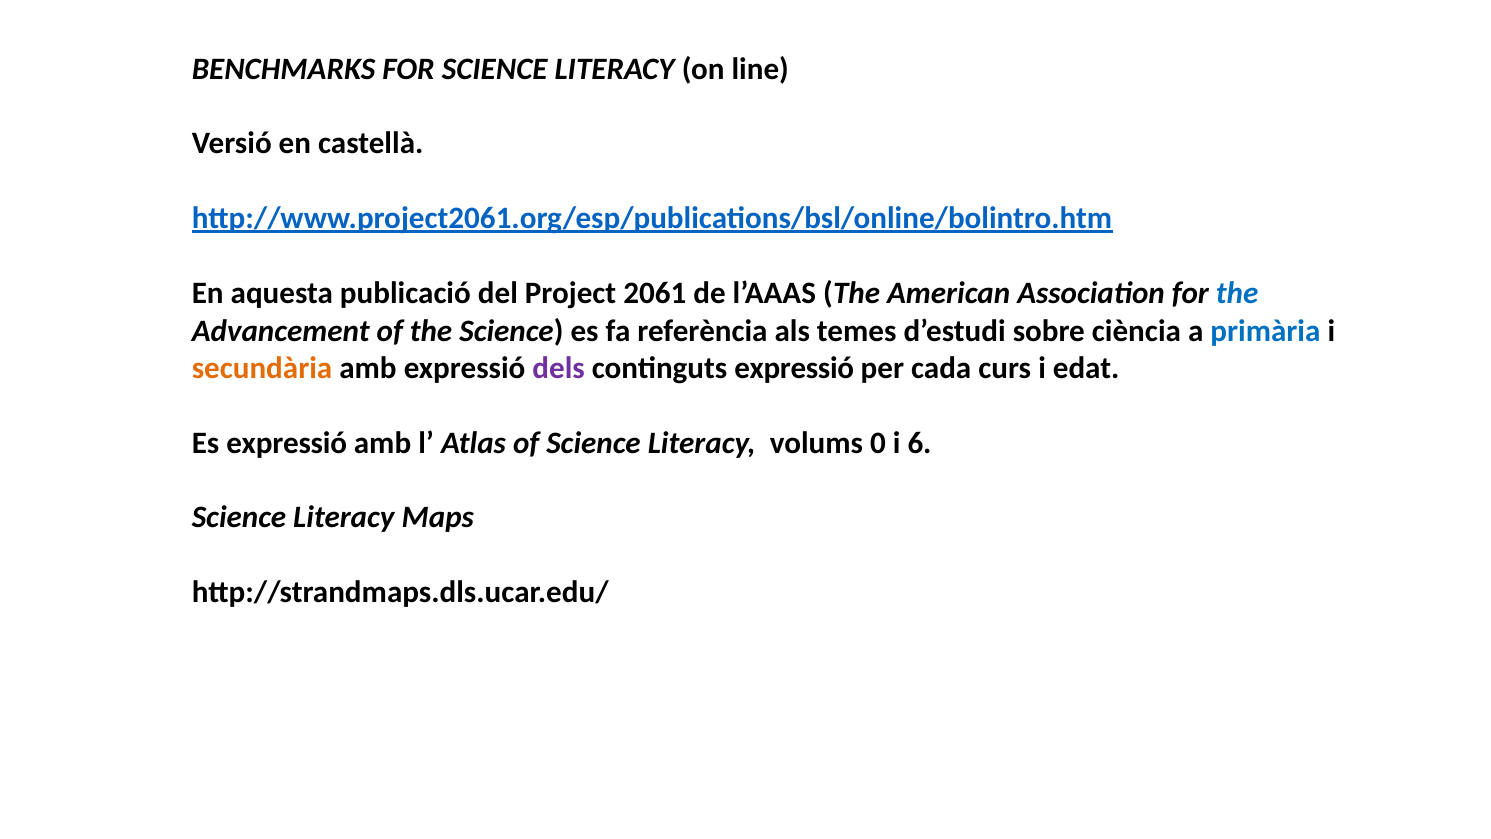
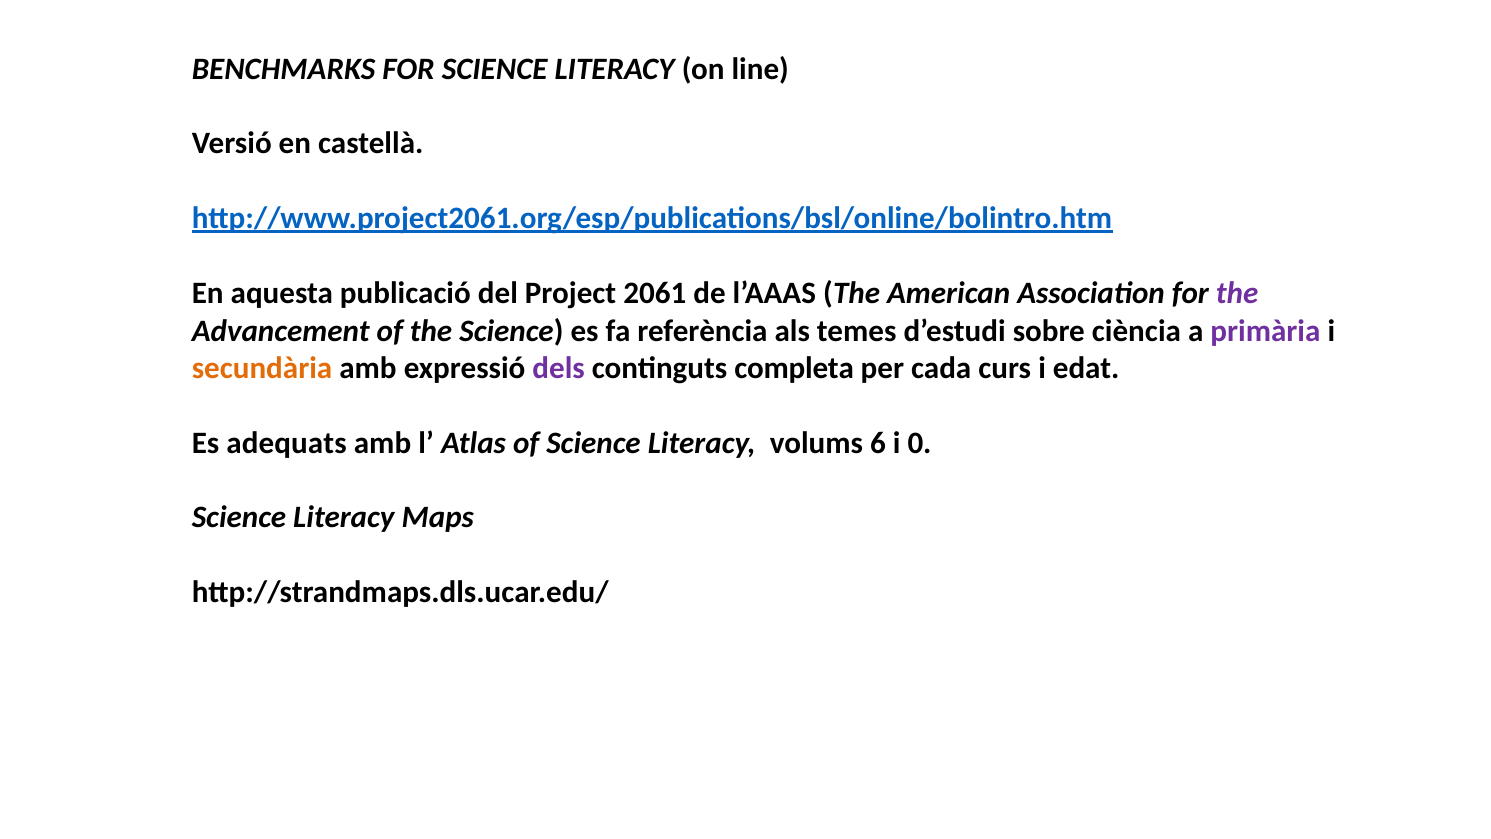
the colour: blue -> purple (1237, 294)
primària colour: blue -> purple (1265, 331)
continguts expressió: expressió -> completa (794, 368)
Es expressió: expressió -> adequats (286, 443)
0: 0 -> 6 (878, 443)
6: 6 -> 0 (920, 443)
